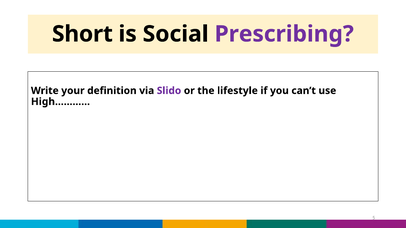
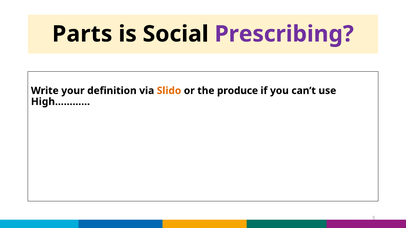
Short: Short -> Parts (82, 34)
Slido colour: purple -> orange (169, 91)
lifestyle: lifestyle -> produce (238, 91)
